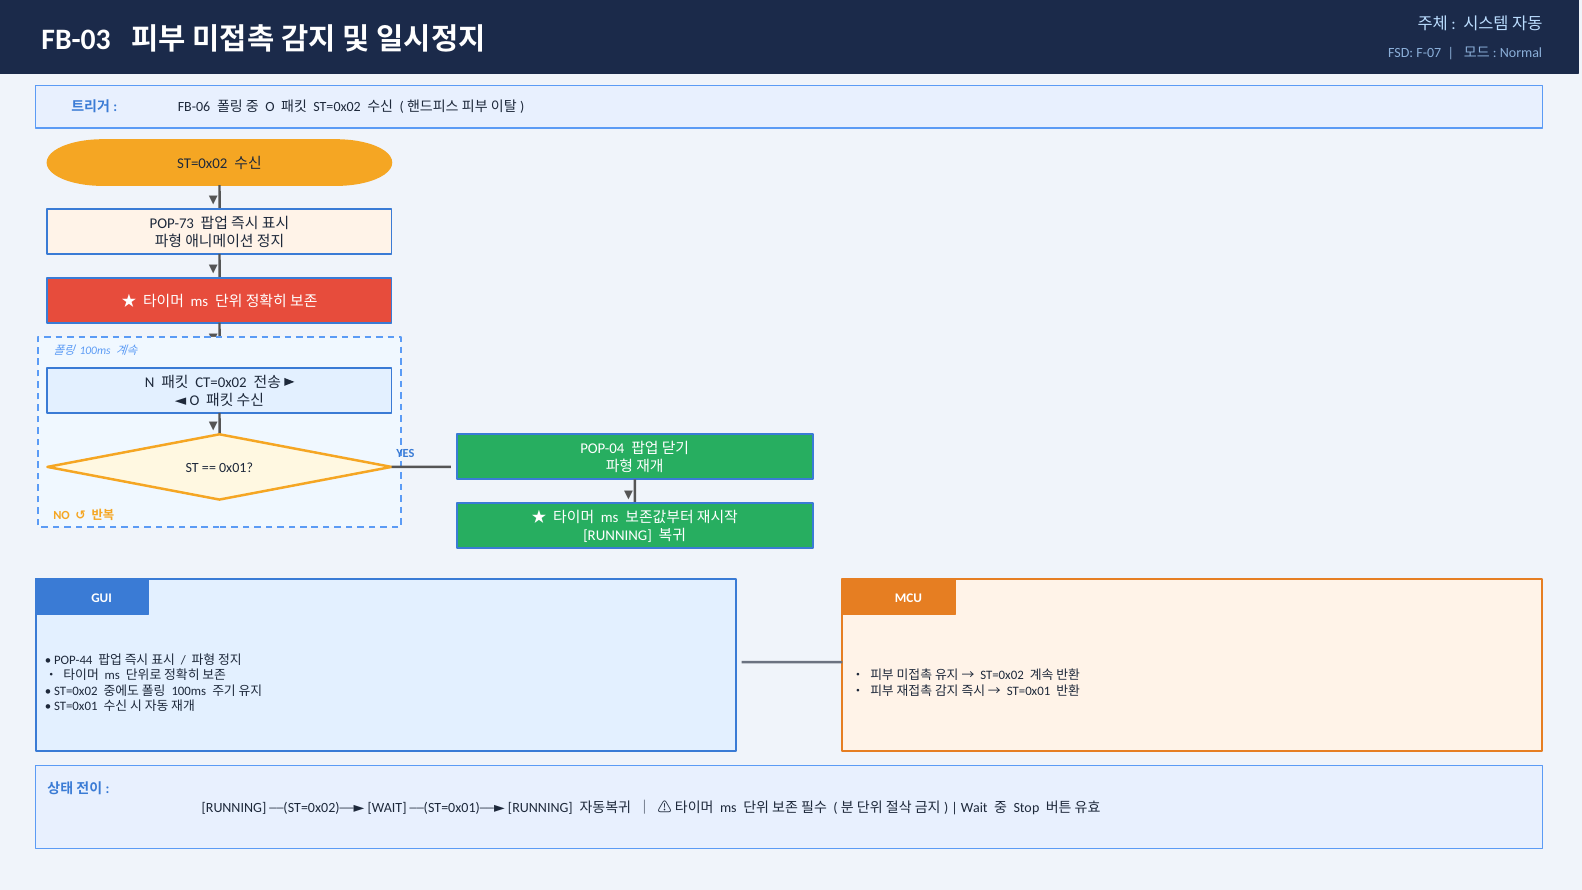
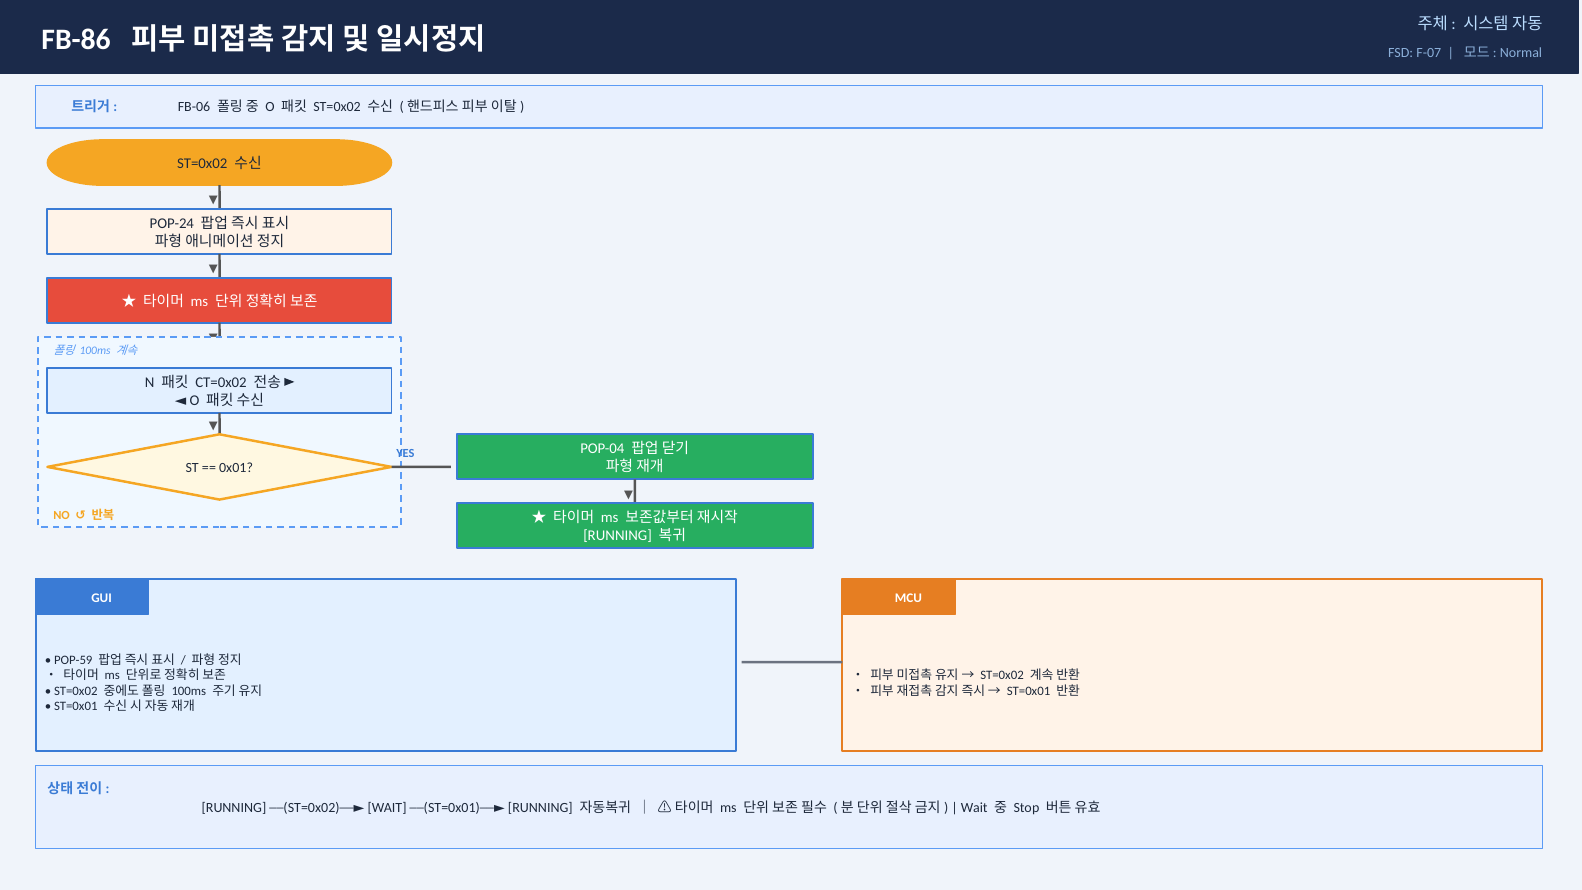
FB-03: FB-03 -> FB-86 (76, 40)
POP-73: POP-73 -> POP-24 (172, 223)
POP-44: POP-44 -> POP-59 (73, 660)
